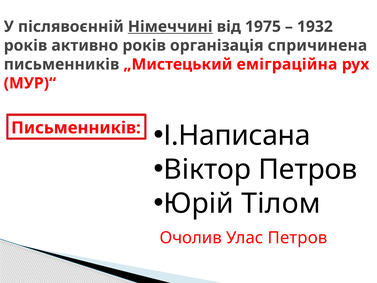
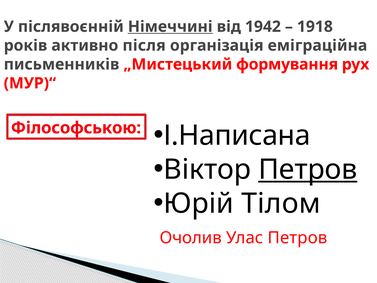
1975: 1975 -> 1942 (263, 27)
1932: 1932 -> 1918 (315, 27)
активно років: років -> після (144, 45)
спричинена: спричинена -> еміграційна (317, 45)
еміграційна: еміграційна -> формування (287, 64)
Письменників: Письменників -> Філософською (76, 128)
Петров underline: none -> present (308, 169)
